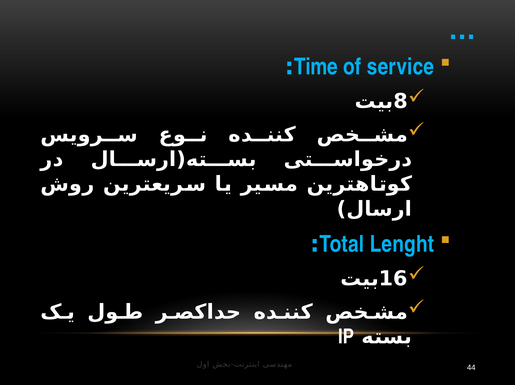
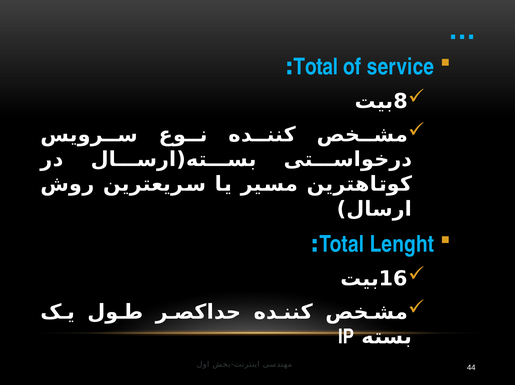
Time: Time -> Total (316, 67)
